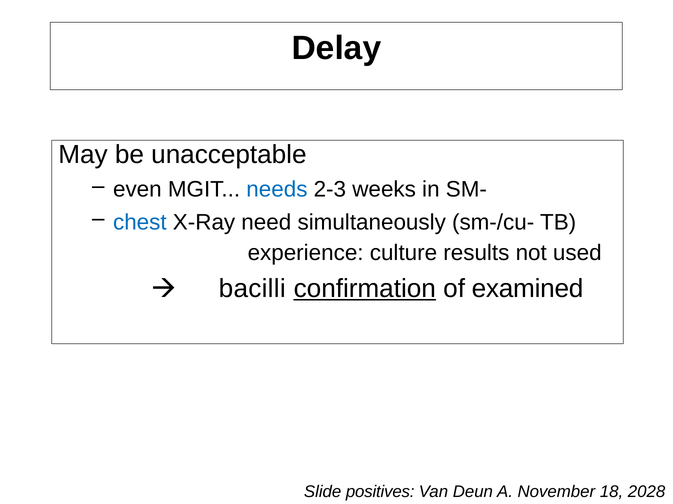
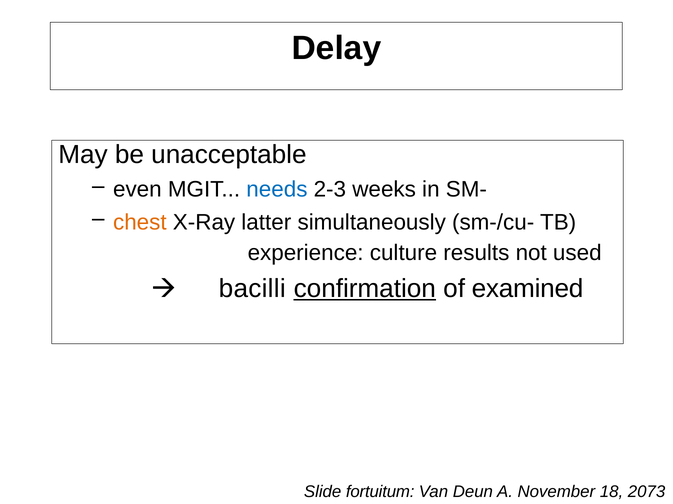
chest colour: blue -> orange (140, 223)
need: need -> latter (266, 223)
positives: positives -> fortuitum (380, 492)
2028: 2028 -> 2073 (647, 492)
